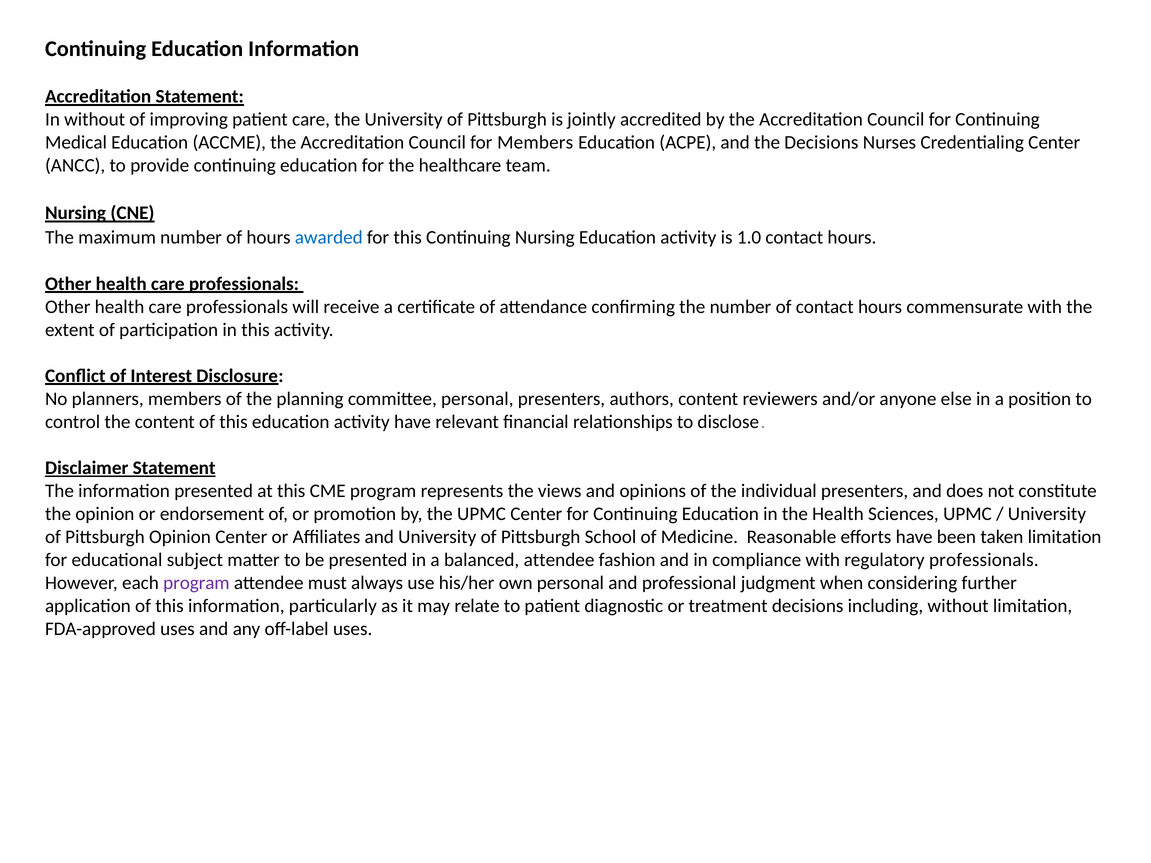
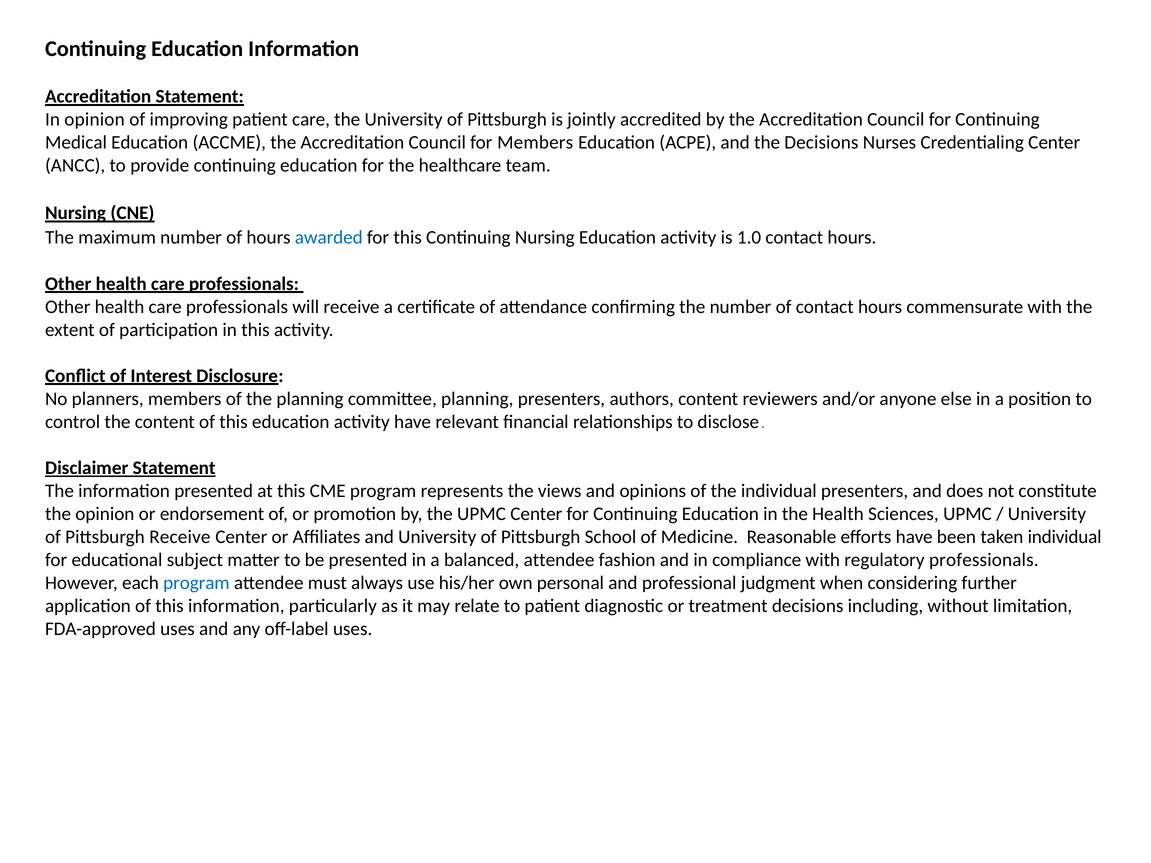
In without: without -> opinion (95, 119)
committee personal: personal -> planning (477, 399)
Pittsburgh Opinion: Opinion -> Receive (180, 537)
taken limitation: limitation -> individual (1065, 537)
program colour: purple -> blue (196, 583)
